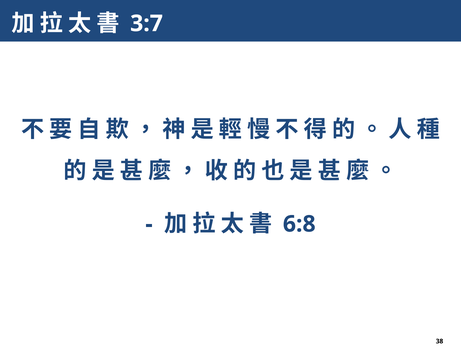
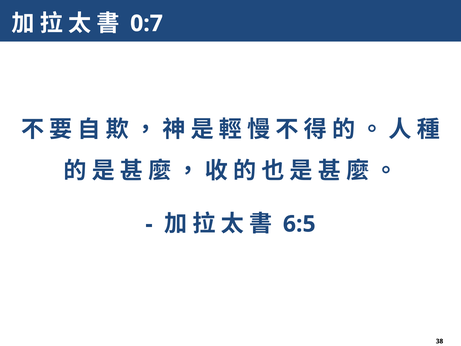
3:7: 3:7 -> 0:7 (147, 24)
6:8: 6:8 -> 6:5 (299, 224)
